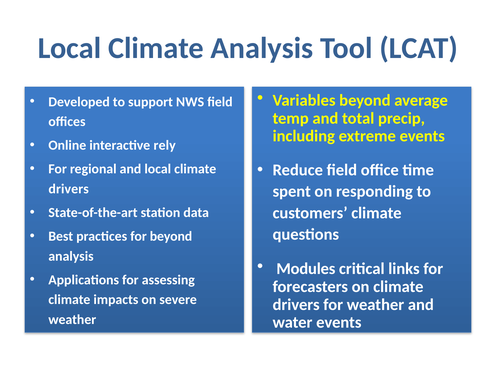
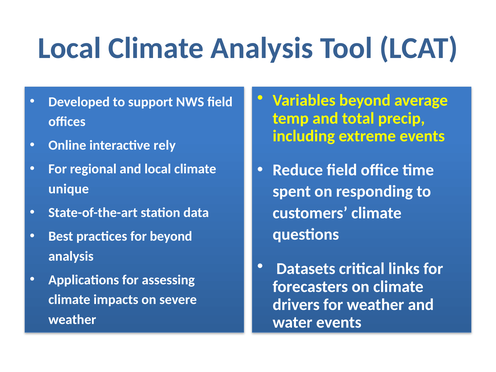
drivers: drivers -> unique (69, 189)
Modules: Modules -> Datasets (306, 269)
